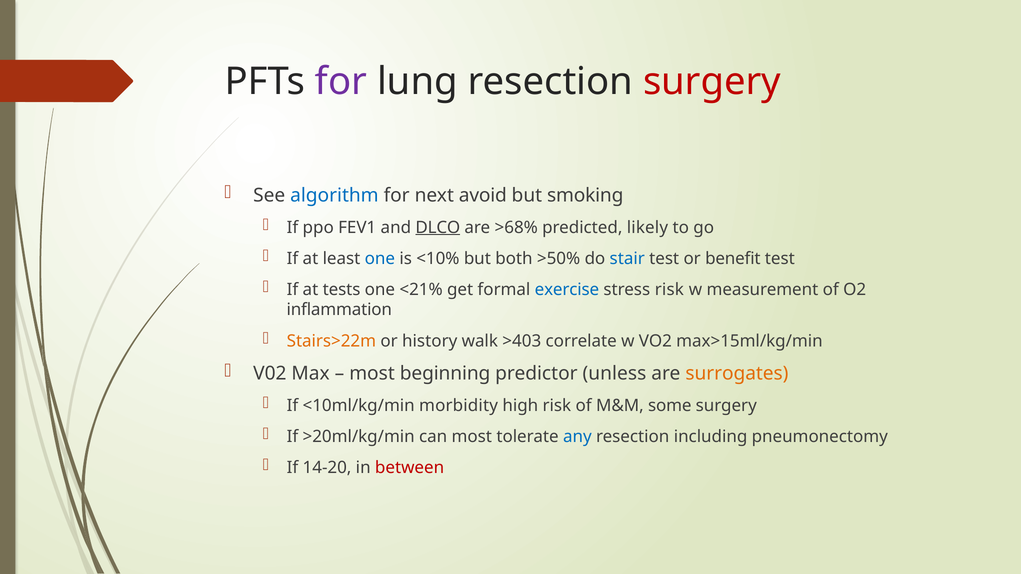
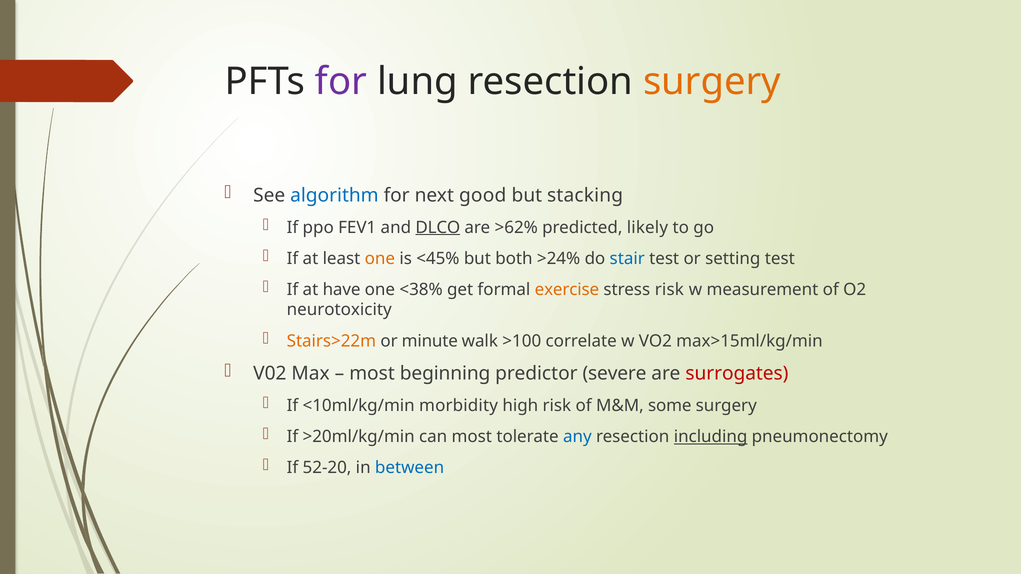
surgery colour: red -> orange (712, 82)
avoid: avoid -> good (483, 195)
smoking: smoking -> stacking (585, 195)
>68%: >68% -> >62% (516, 228)
one colour: blue -> orange (380, 259)
<10%: <10% -> <45% (438, 259)
>50%: >50% -> >24% (559, 259)
benefit: benefit -> setting (733, 259)
tests: tests -> have (342, 290)
<21%: <21% -> <38% (421, 290)
exercise colour: blue -> orange (567, 290)
inflammation: inflammation -> neurotoxicity (339, 310)
history: history -> minute (430, 341)
>403: >403 -> >100 (522, 341)
unless: unless -> severe (615, 374)
surrogates colour: orange -> red (737, 374)
including underline: none -> present (711, 437)
14-20: 14-20 -> 52-20 (327, 468)
between colour: red -> blue (410, 468)
